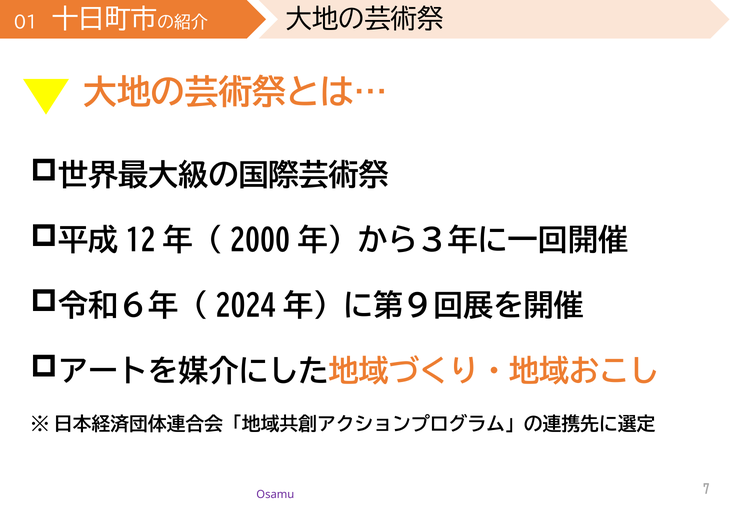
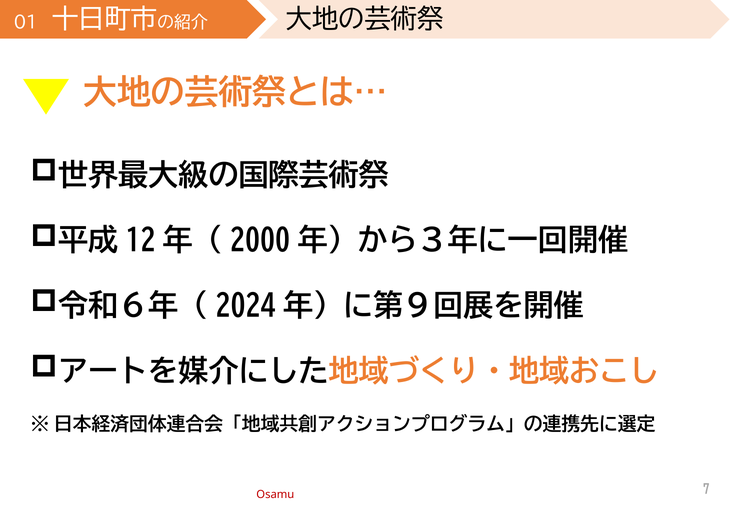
Osamu colour: purple -> red (275, 494)
